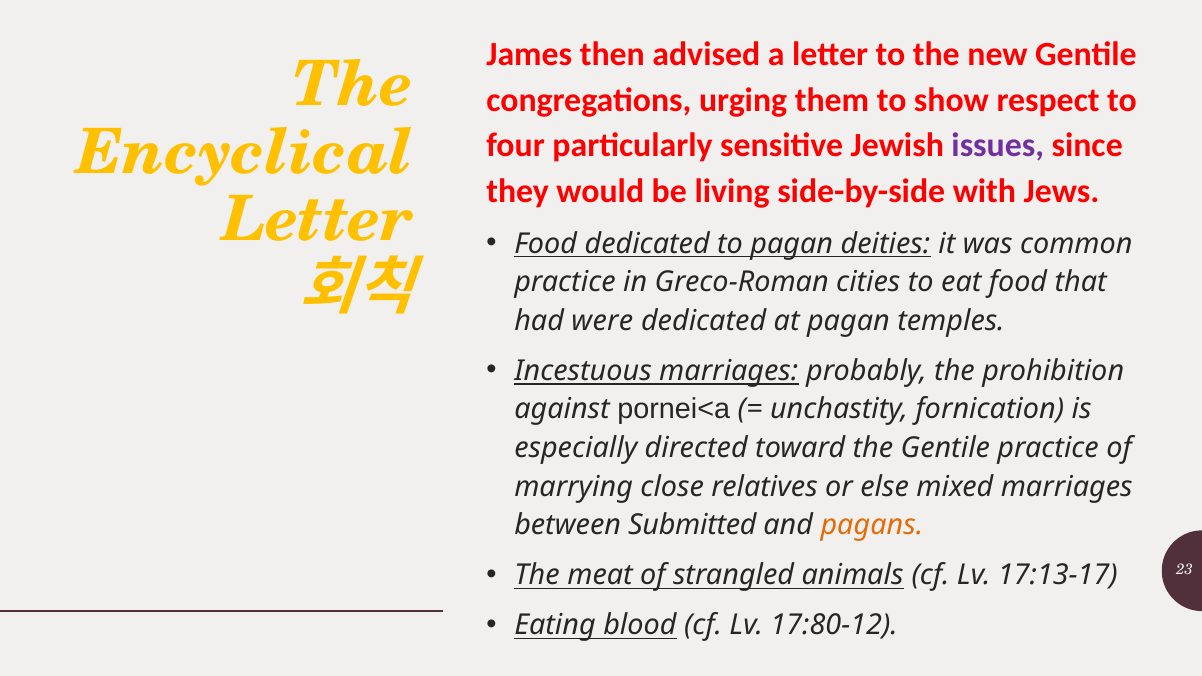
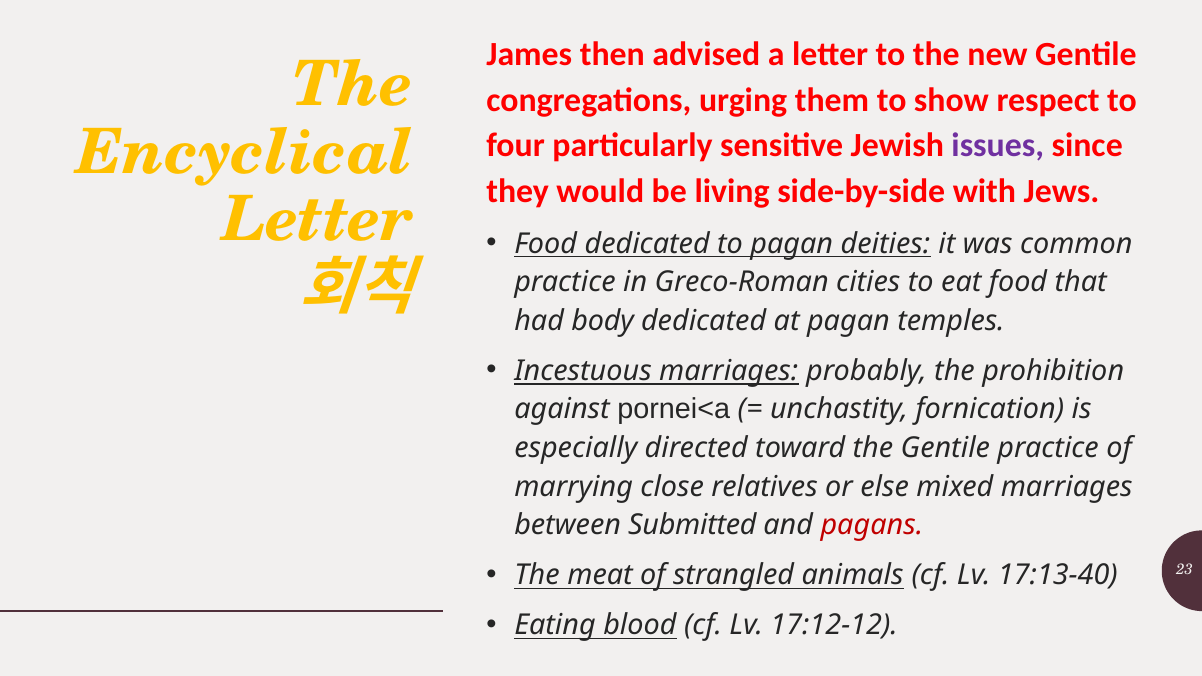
were: were -> body (603, 321)
pagans colour: orange -> red (872, 525)
17:13-17: 17:13-17 -> 17:13-40 (1058, 575)
17:80-12: 17:80-12 -> 17:12-12 (834, 625)
